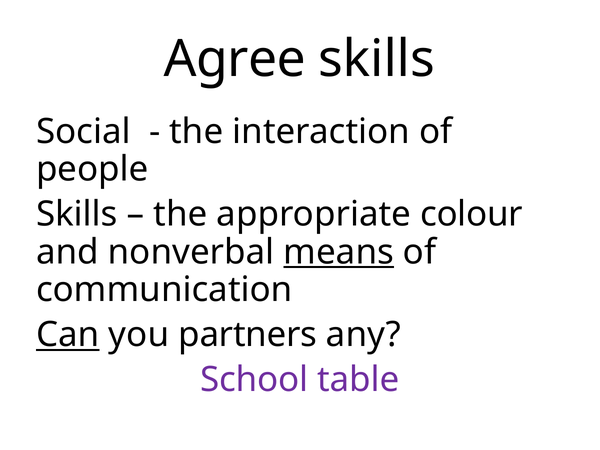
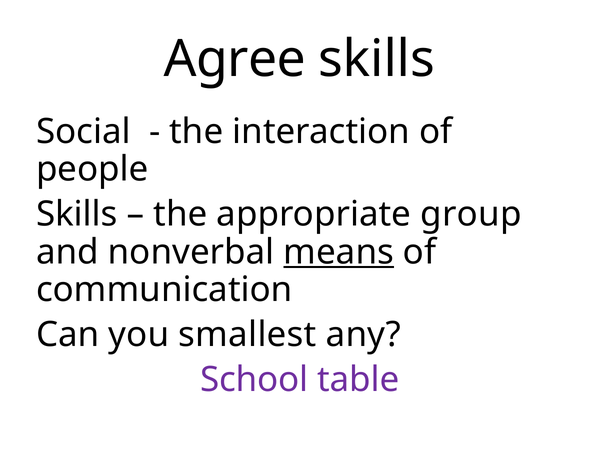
colour: colour -> group (471, 214)
Can underline: present -> none (68, 335)
partners: partners -> smallest (247, 335)
